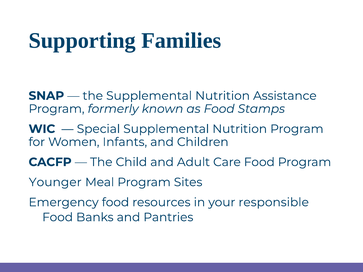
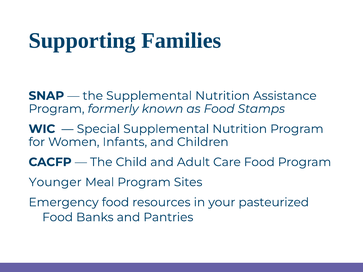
responsible: responsible -> pasteurized (274, 202)
